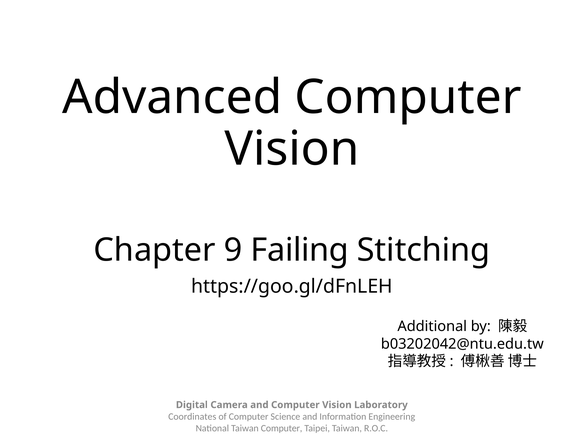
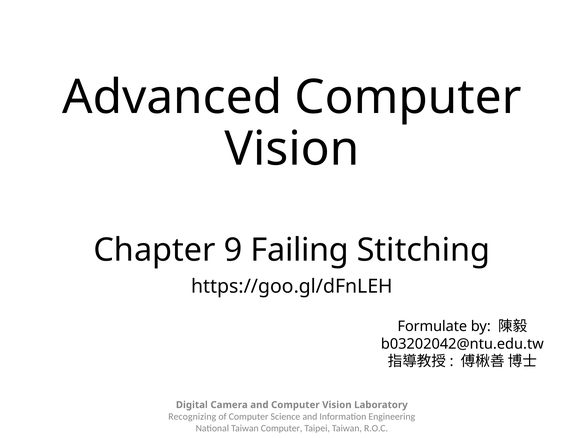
Additional: Additional -> Formulate (432, 326)
Coordinates: Coordinates -> Recognizing (192, 417)
